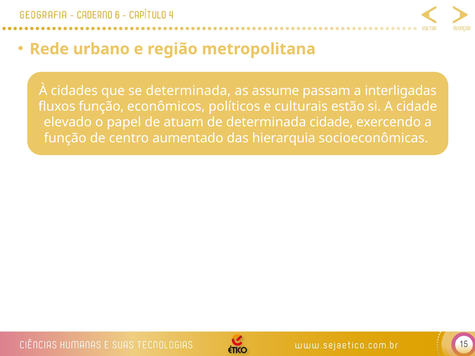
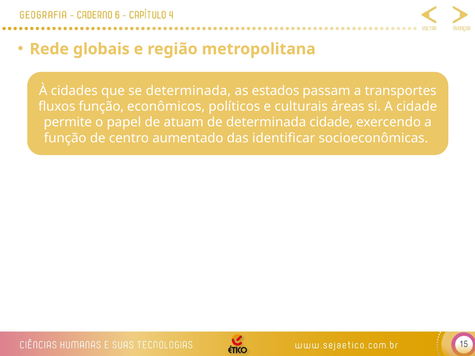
urbano: urbano -> globais (101, 49)
assume: assume -> estados (276, 91)
interligadas: interligadas -> transportes (401, 91)
estão: estão -> áreas (348, 107)
elevado: elevado -> permite (68, 122)
hierarquia: hierarquia -> identiﬁcar (284, 138)
